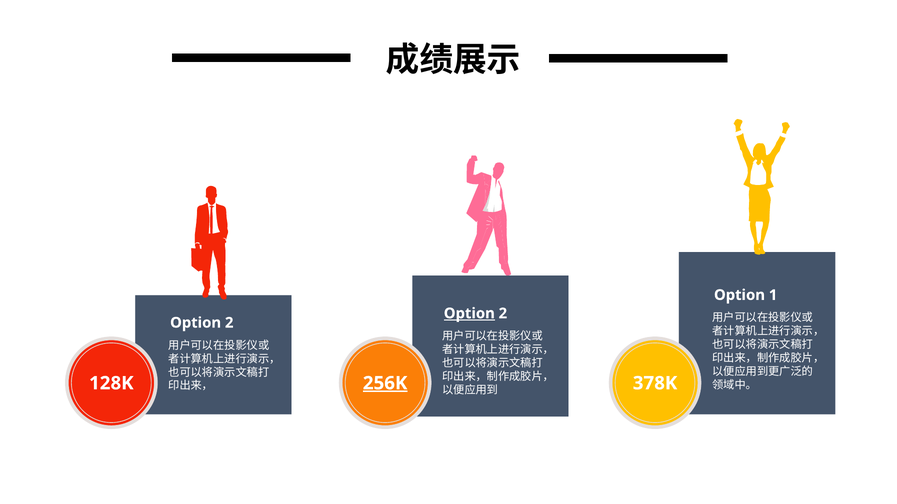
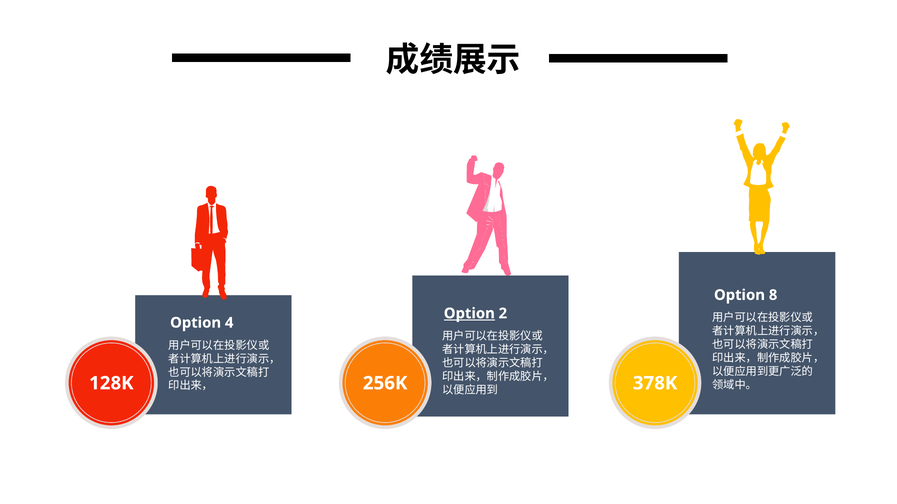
1: 1 -> 8 (773, 295)
2: 2 -> 4 (229, 323)
256K underline: present -> none (385, 384)
